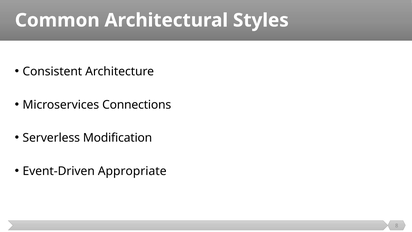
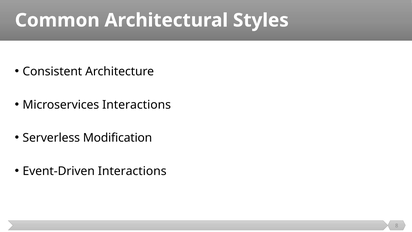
Microservices Connections: Connections -> Interactions (137, 105)
Event-Driven Appropriate: Appropriate -> Interactions (132, 171)
